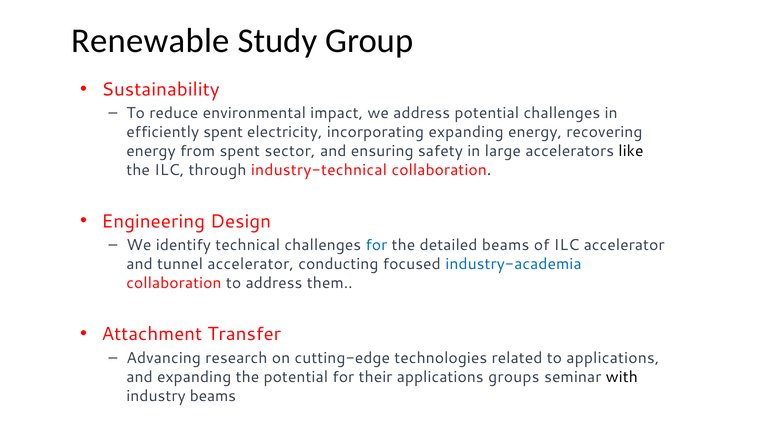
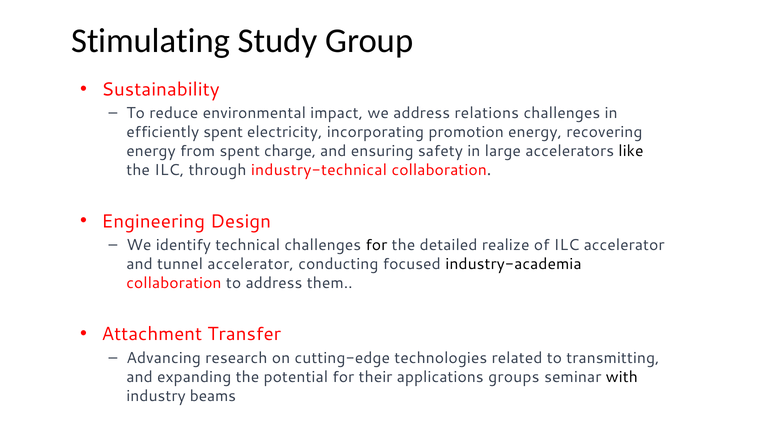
Renewable: Renewable -> Stimulating (151, 41)
address potential: potential -> relations (487, 113)
incorporating expanding: expanding -> promotion (466, 132)
sector: sector -> charge (290, 151)
for colour: blue -> black (376, 245)
detailed beams: beams -> realize (506, 245)
industry-academia colour: blue -> black (513, 264)
to applications: applications -> transmitting (613, 358)
